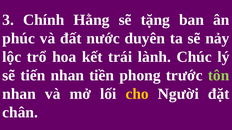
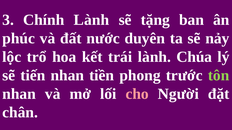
Chính Hằng: Hằng -> Lành (91, 20)
Chúc: Chúc -> Chúa (194, 57)
cho colour: yellow -> pink (137, 94)
